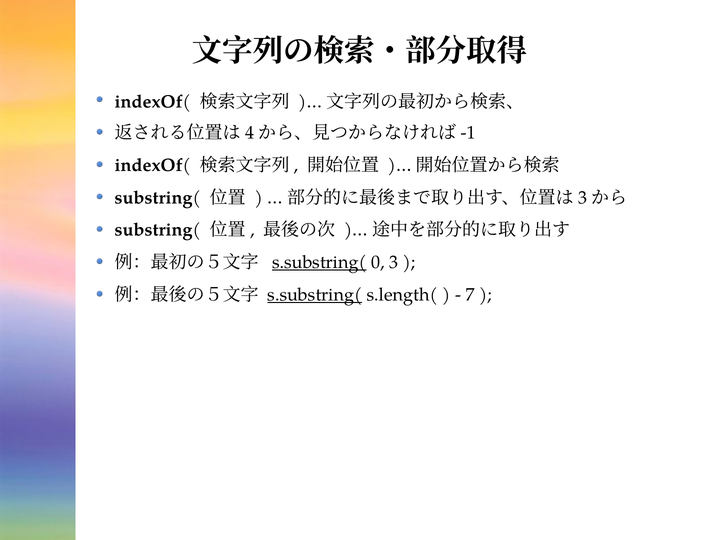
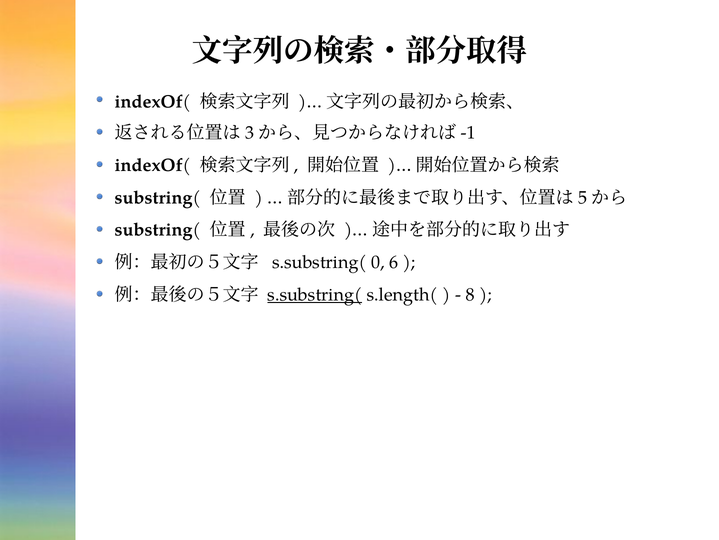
4: 4 -> 3 (250, 133)
3: 3 -> 5 (583, 197)
s.substring( underline: present -> none (319, 262)
0 3: 3 -> 6 (394, 262)
7: 7 -> 8 (470, 294)
